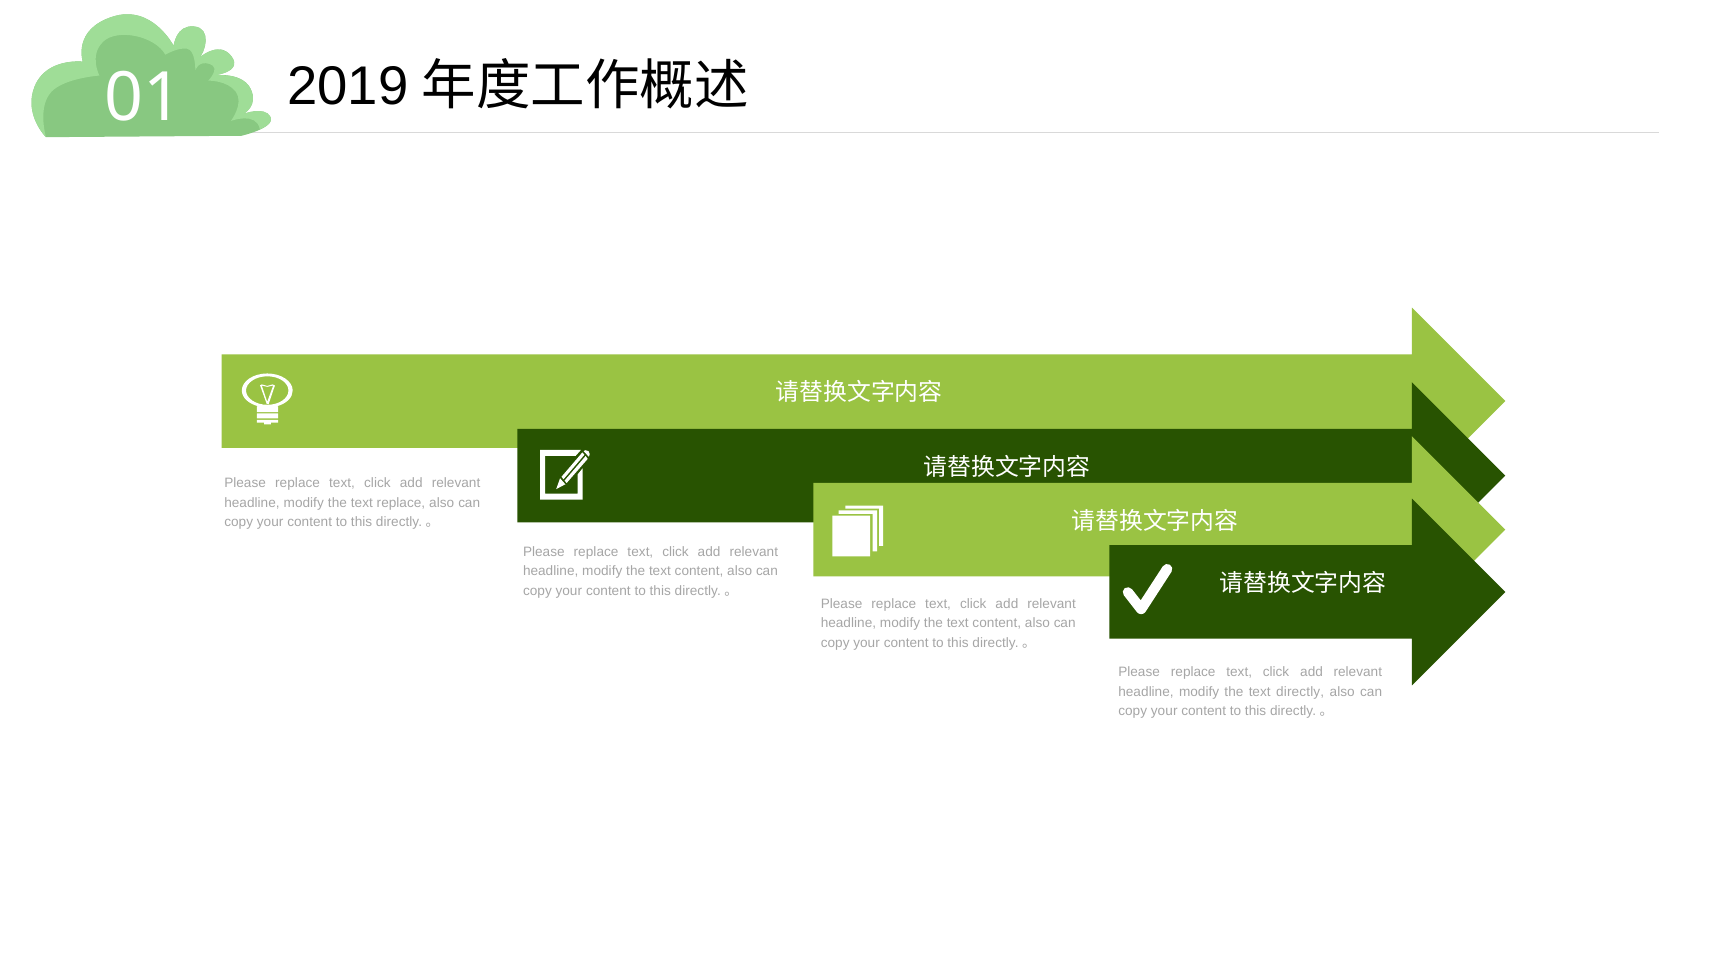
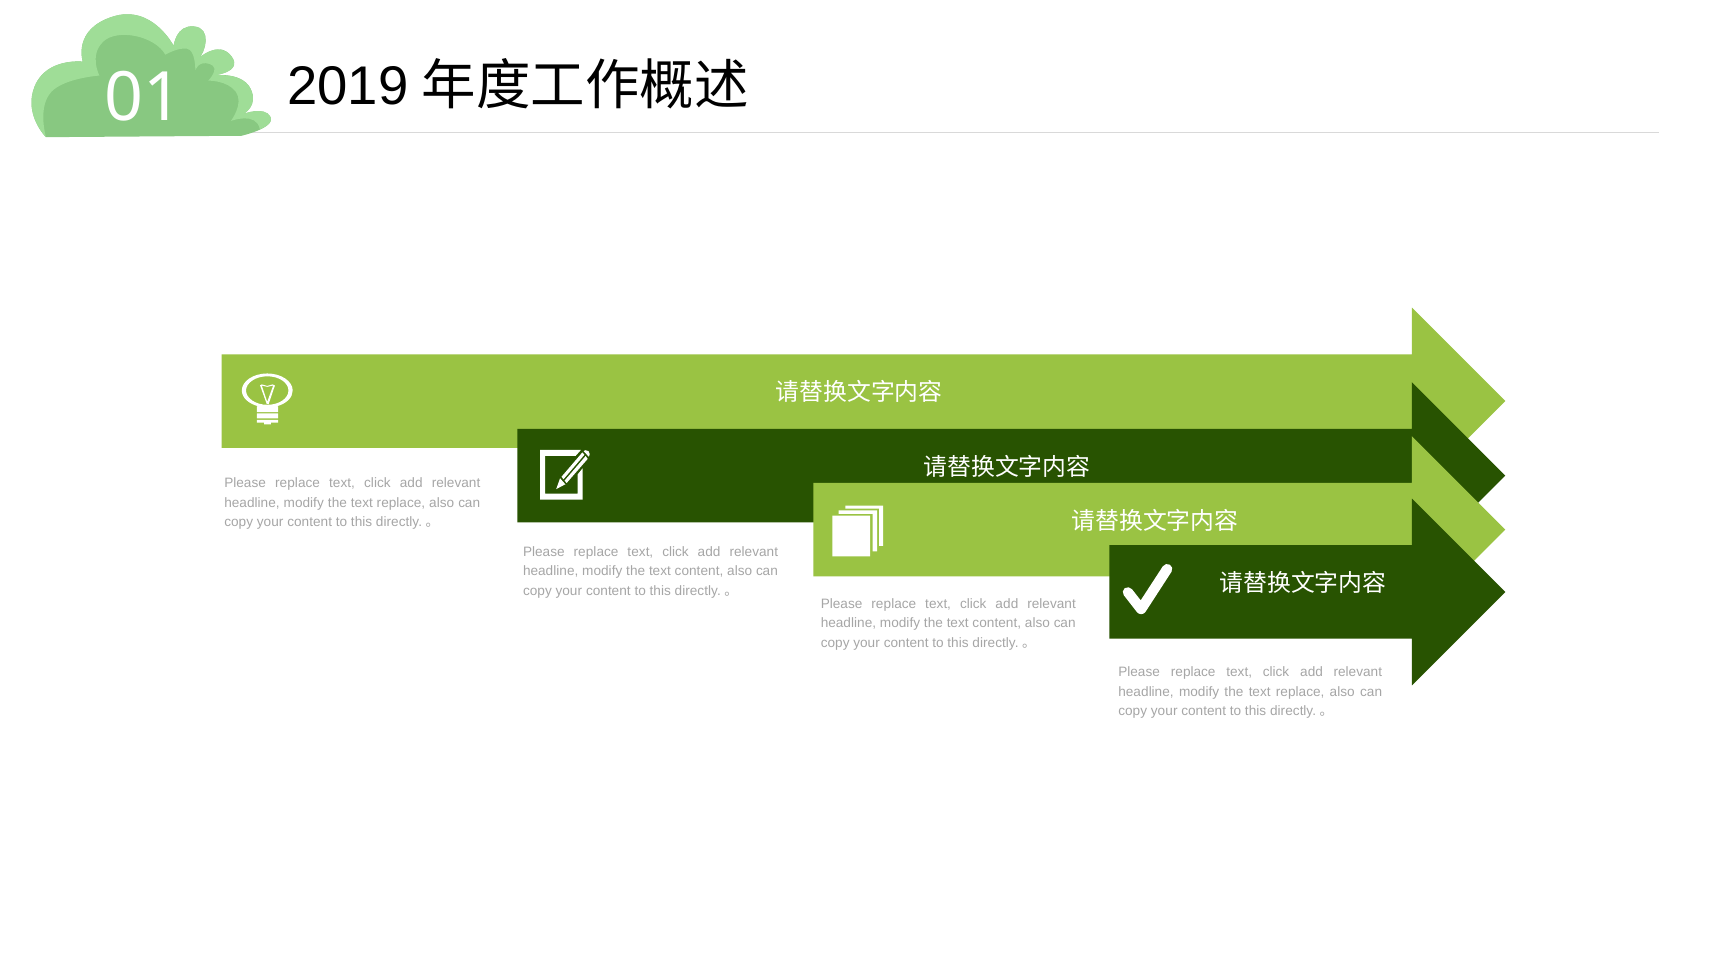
directly: directly -> replace (1300, 692)
